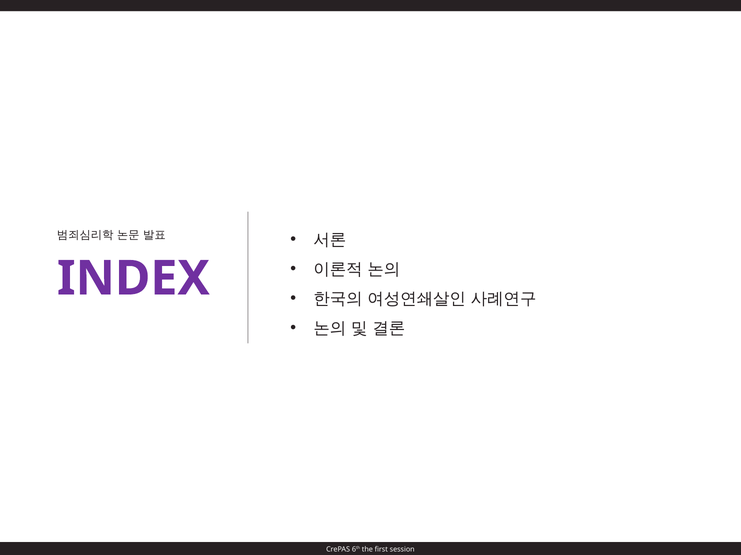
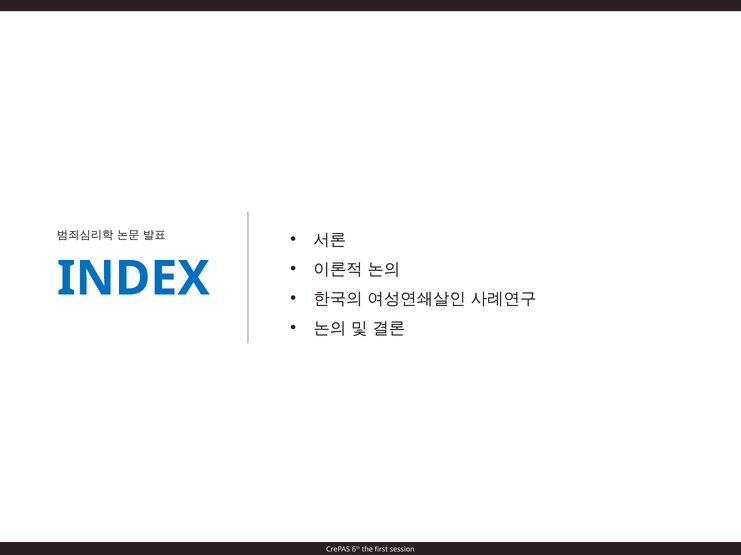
INDEX colour: purple -> blue (133, 279)
